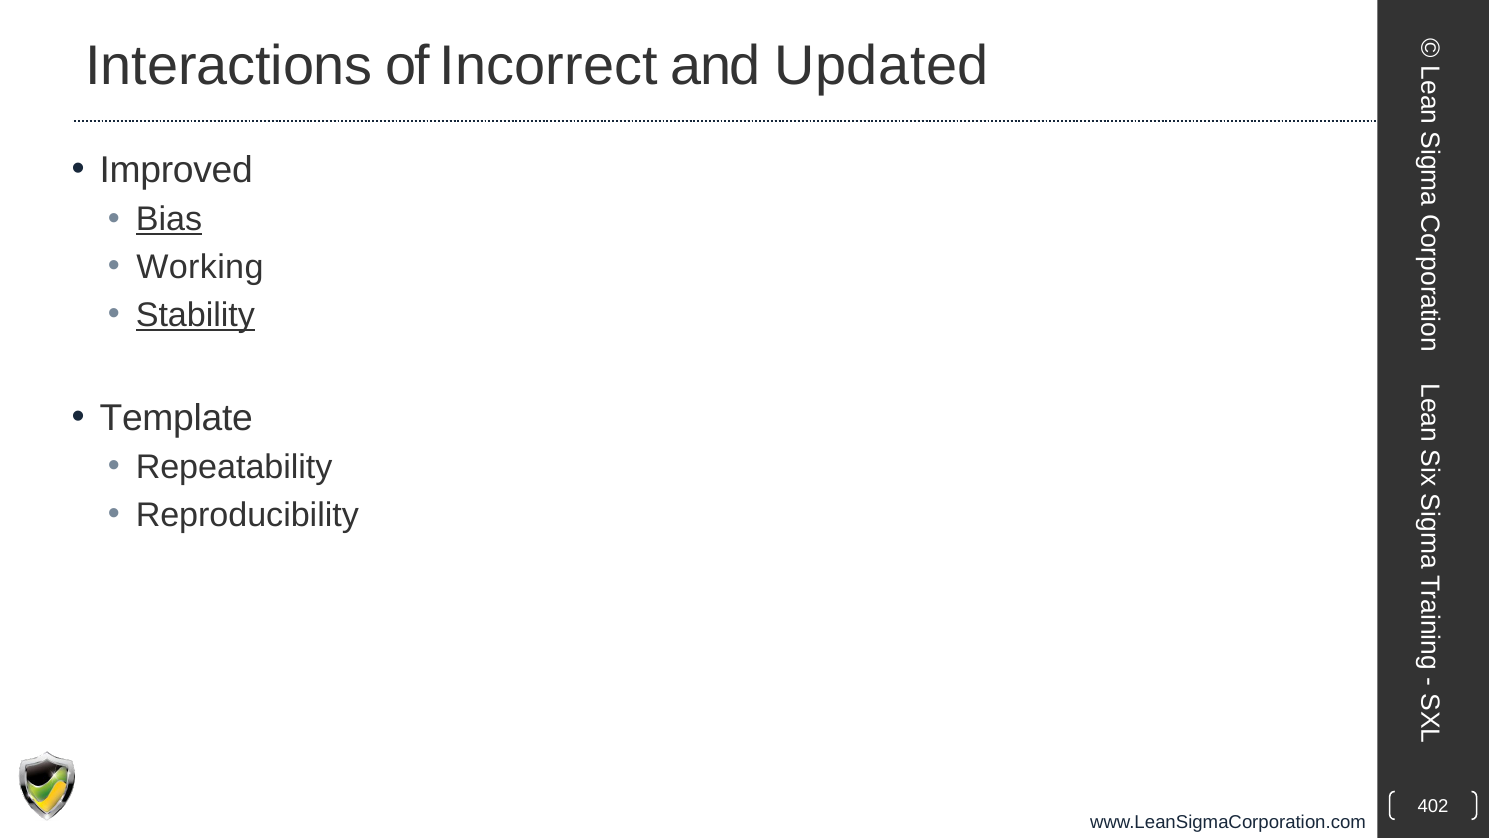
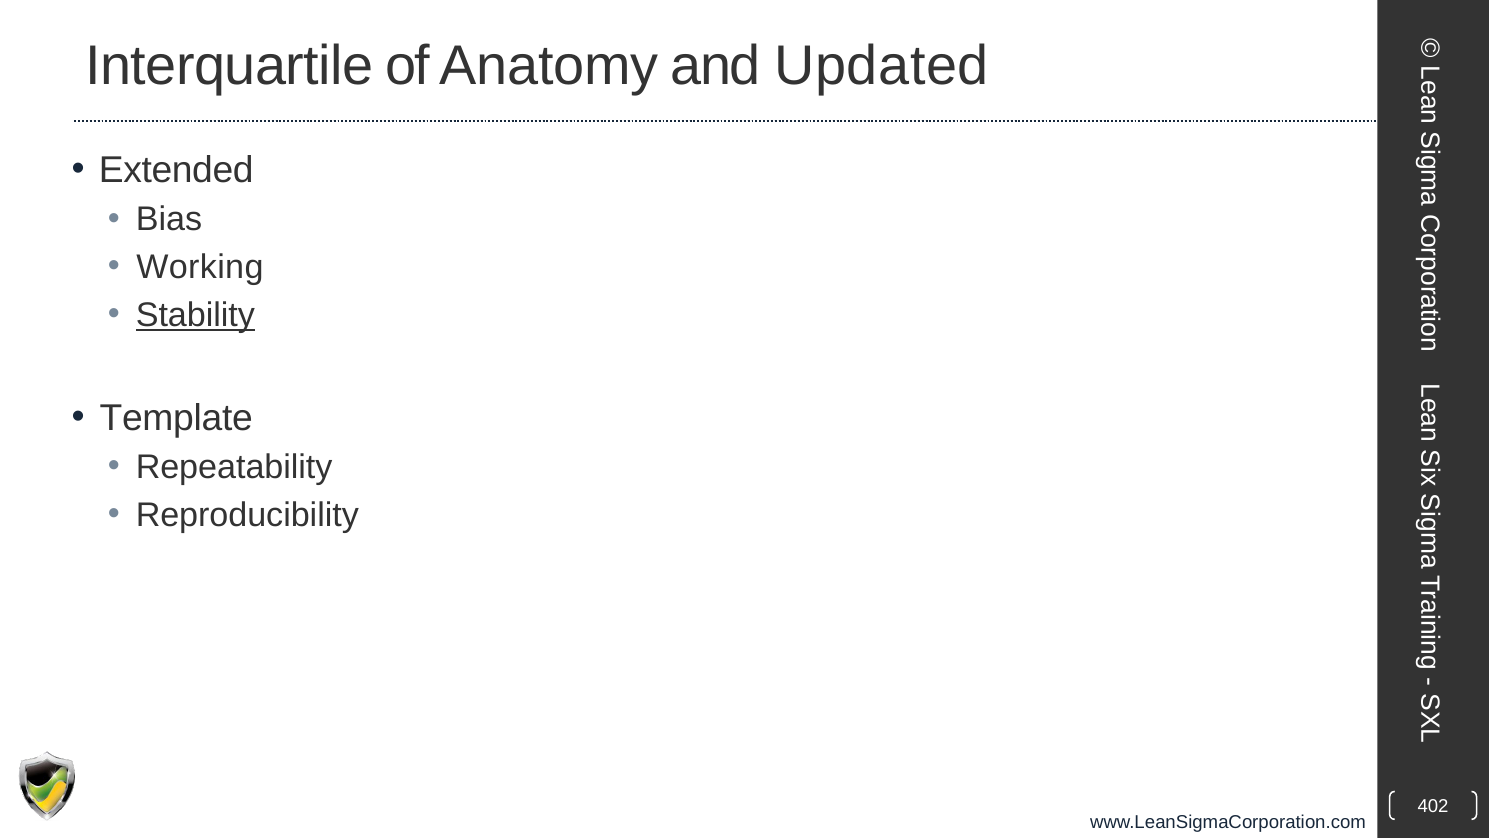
Interactions: Interactions -> Interquartile (229, 66)
Incorrect: Incorrect -> Anatomy (549, 66)
Improved: Improved -> Extended (176, 170)
Bias underline: present -> none (169, 220)
